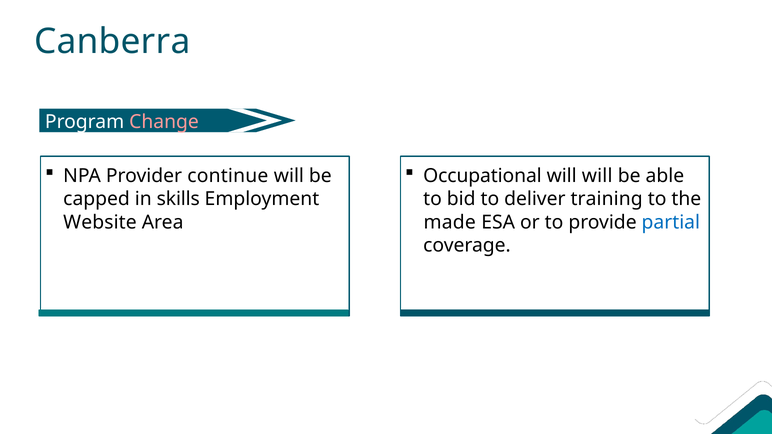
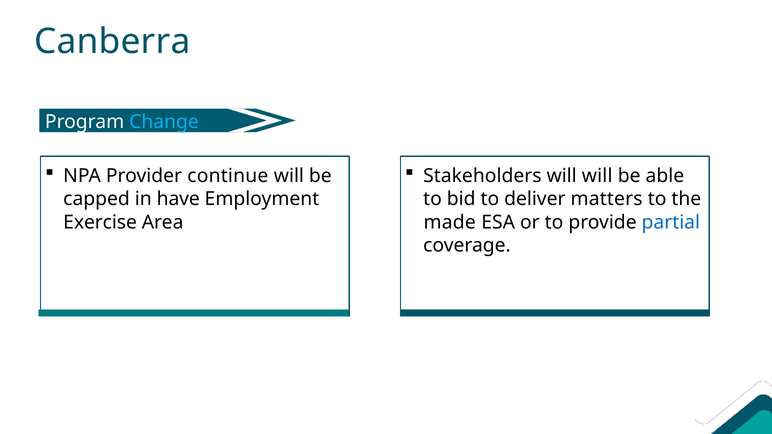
Change colour: pink -> light blue (164, 122)
Occupational: Occupational -> Stakeholders (482, 176)
skills: skills -> have (178, 199)
training: training -> matters (607, 199)
Website: Website -> Exercise (100, 222)
